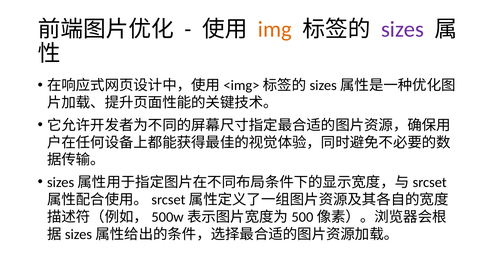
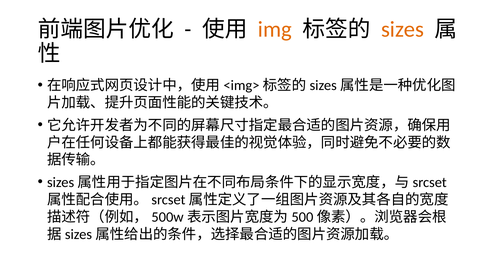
sizes colour: purple -> orange (403, 29)
